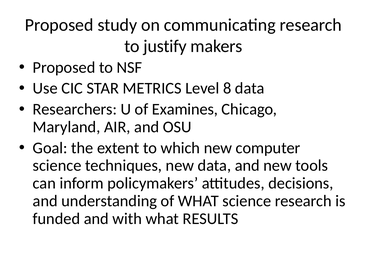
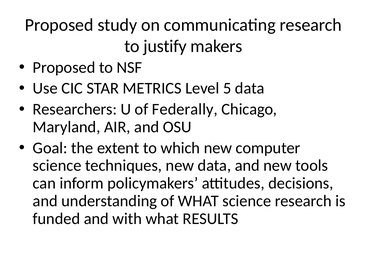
8: 8 -> 5 (227, 88)
Examines: Examines -> Federally (185, 109)
